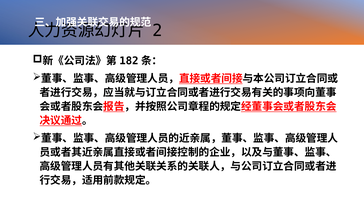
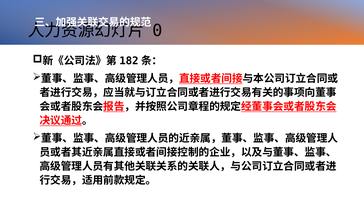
2: 2 -> 0 (157, 31)
